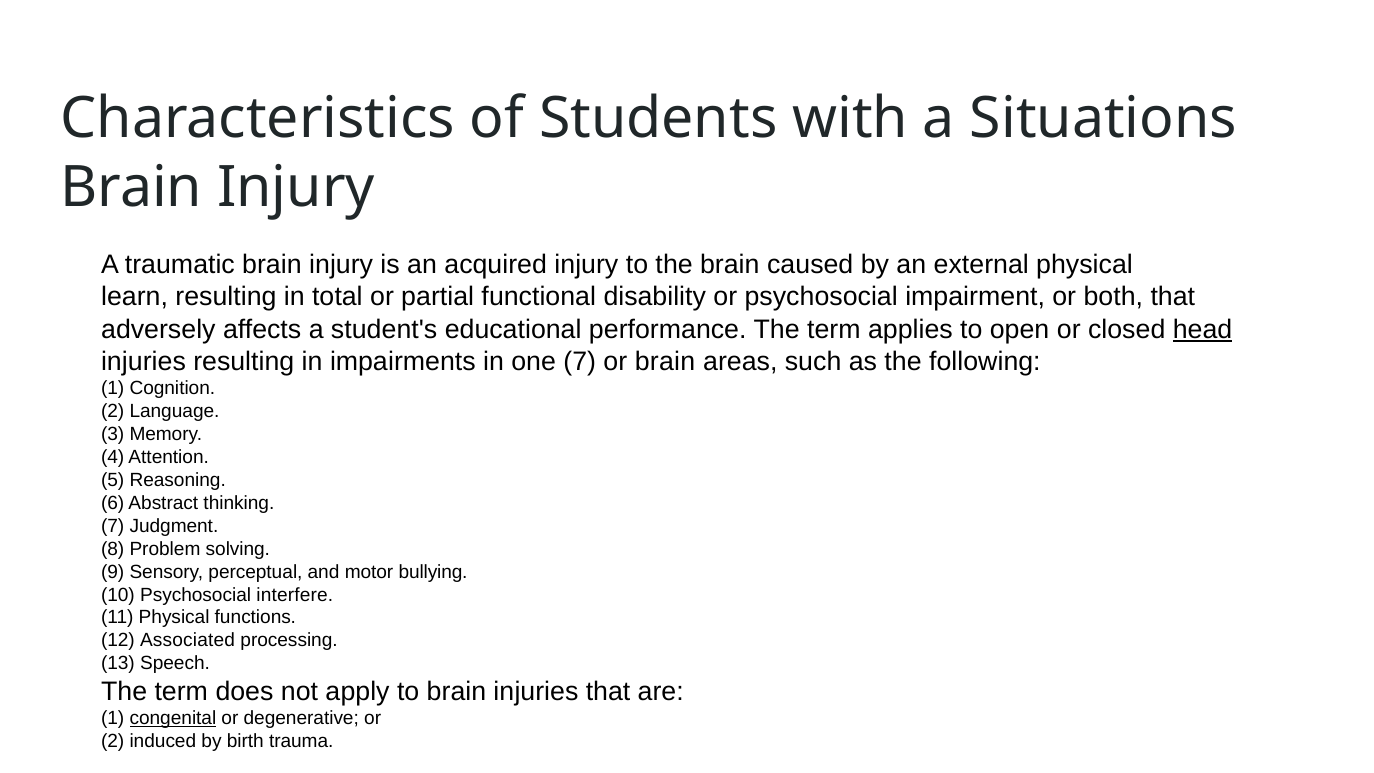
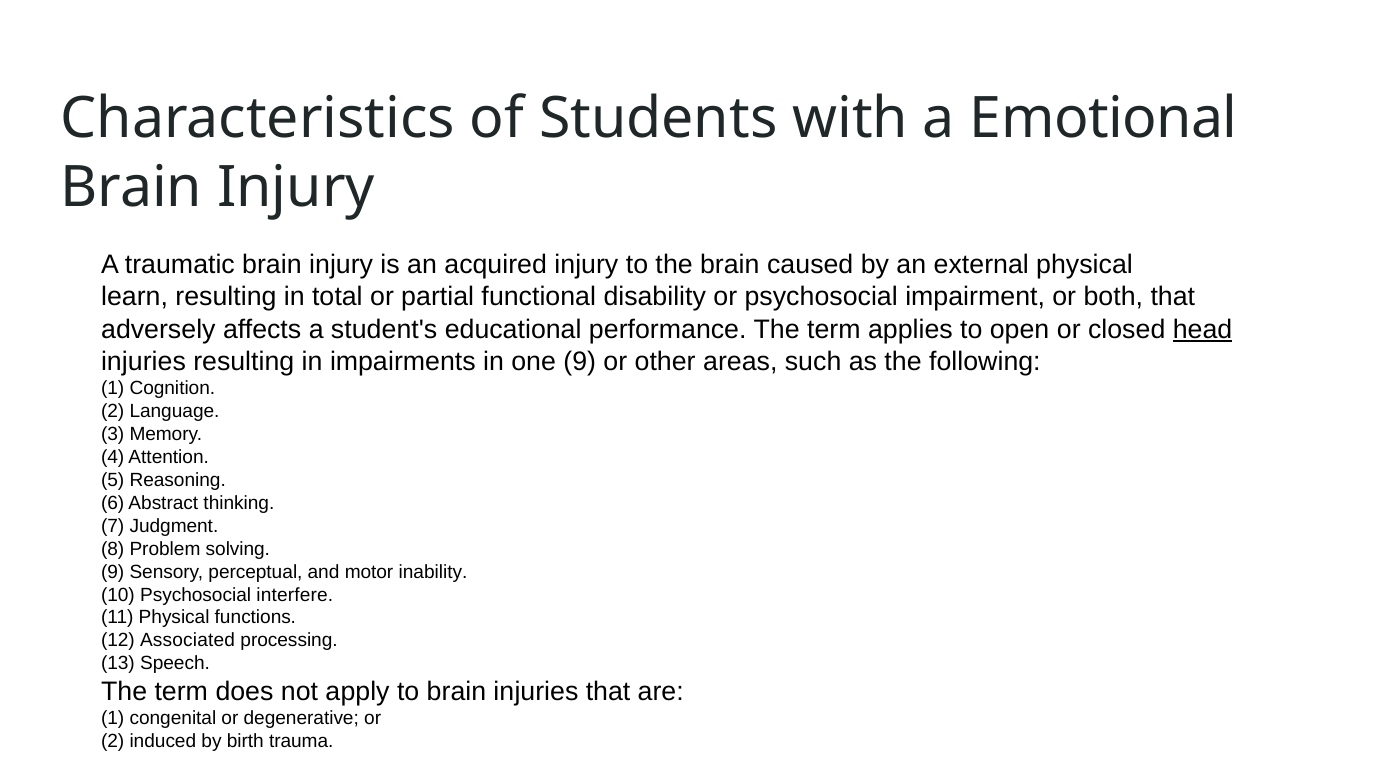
Situations: Situations -> Emotional (1104, 119)
one 7: 7 -> 9 (580, 361)
or brain: brain -> other (665, 361)
bullying: bullying -> inability (433, 572)
congenital underline: present -> none (173, 718)
